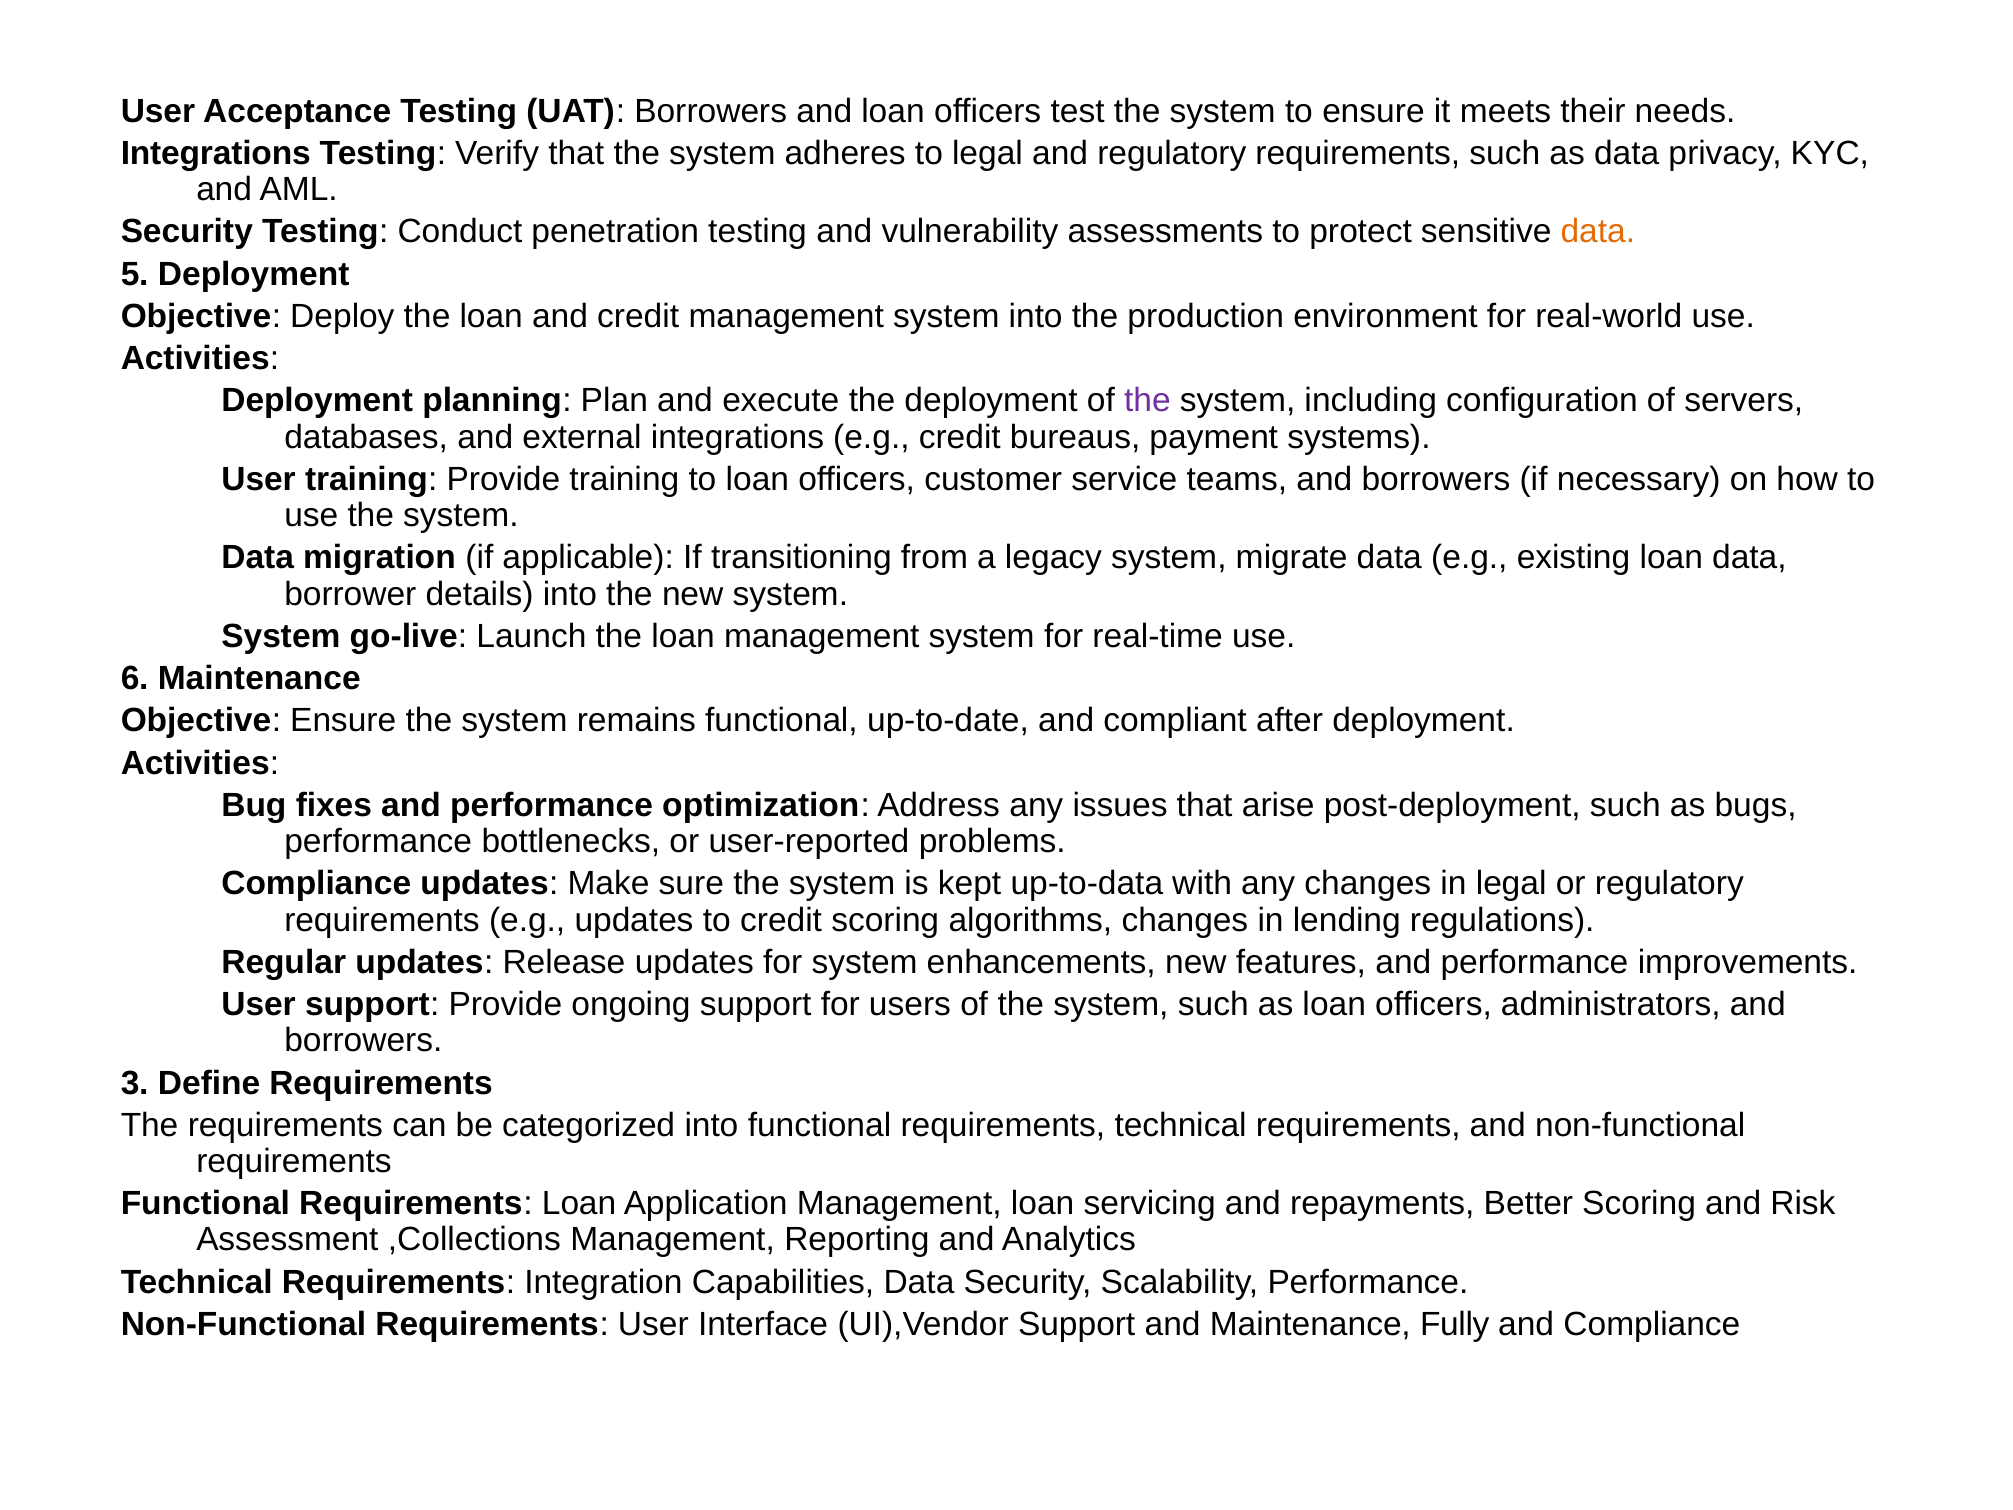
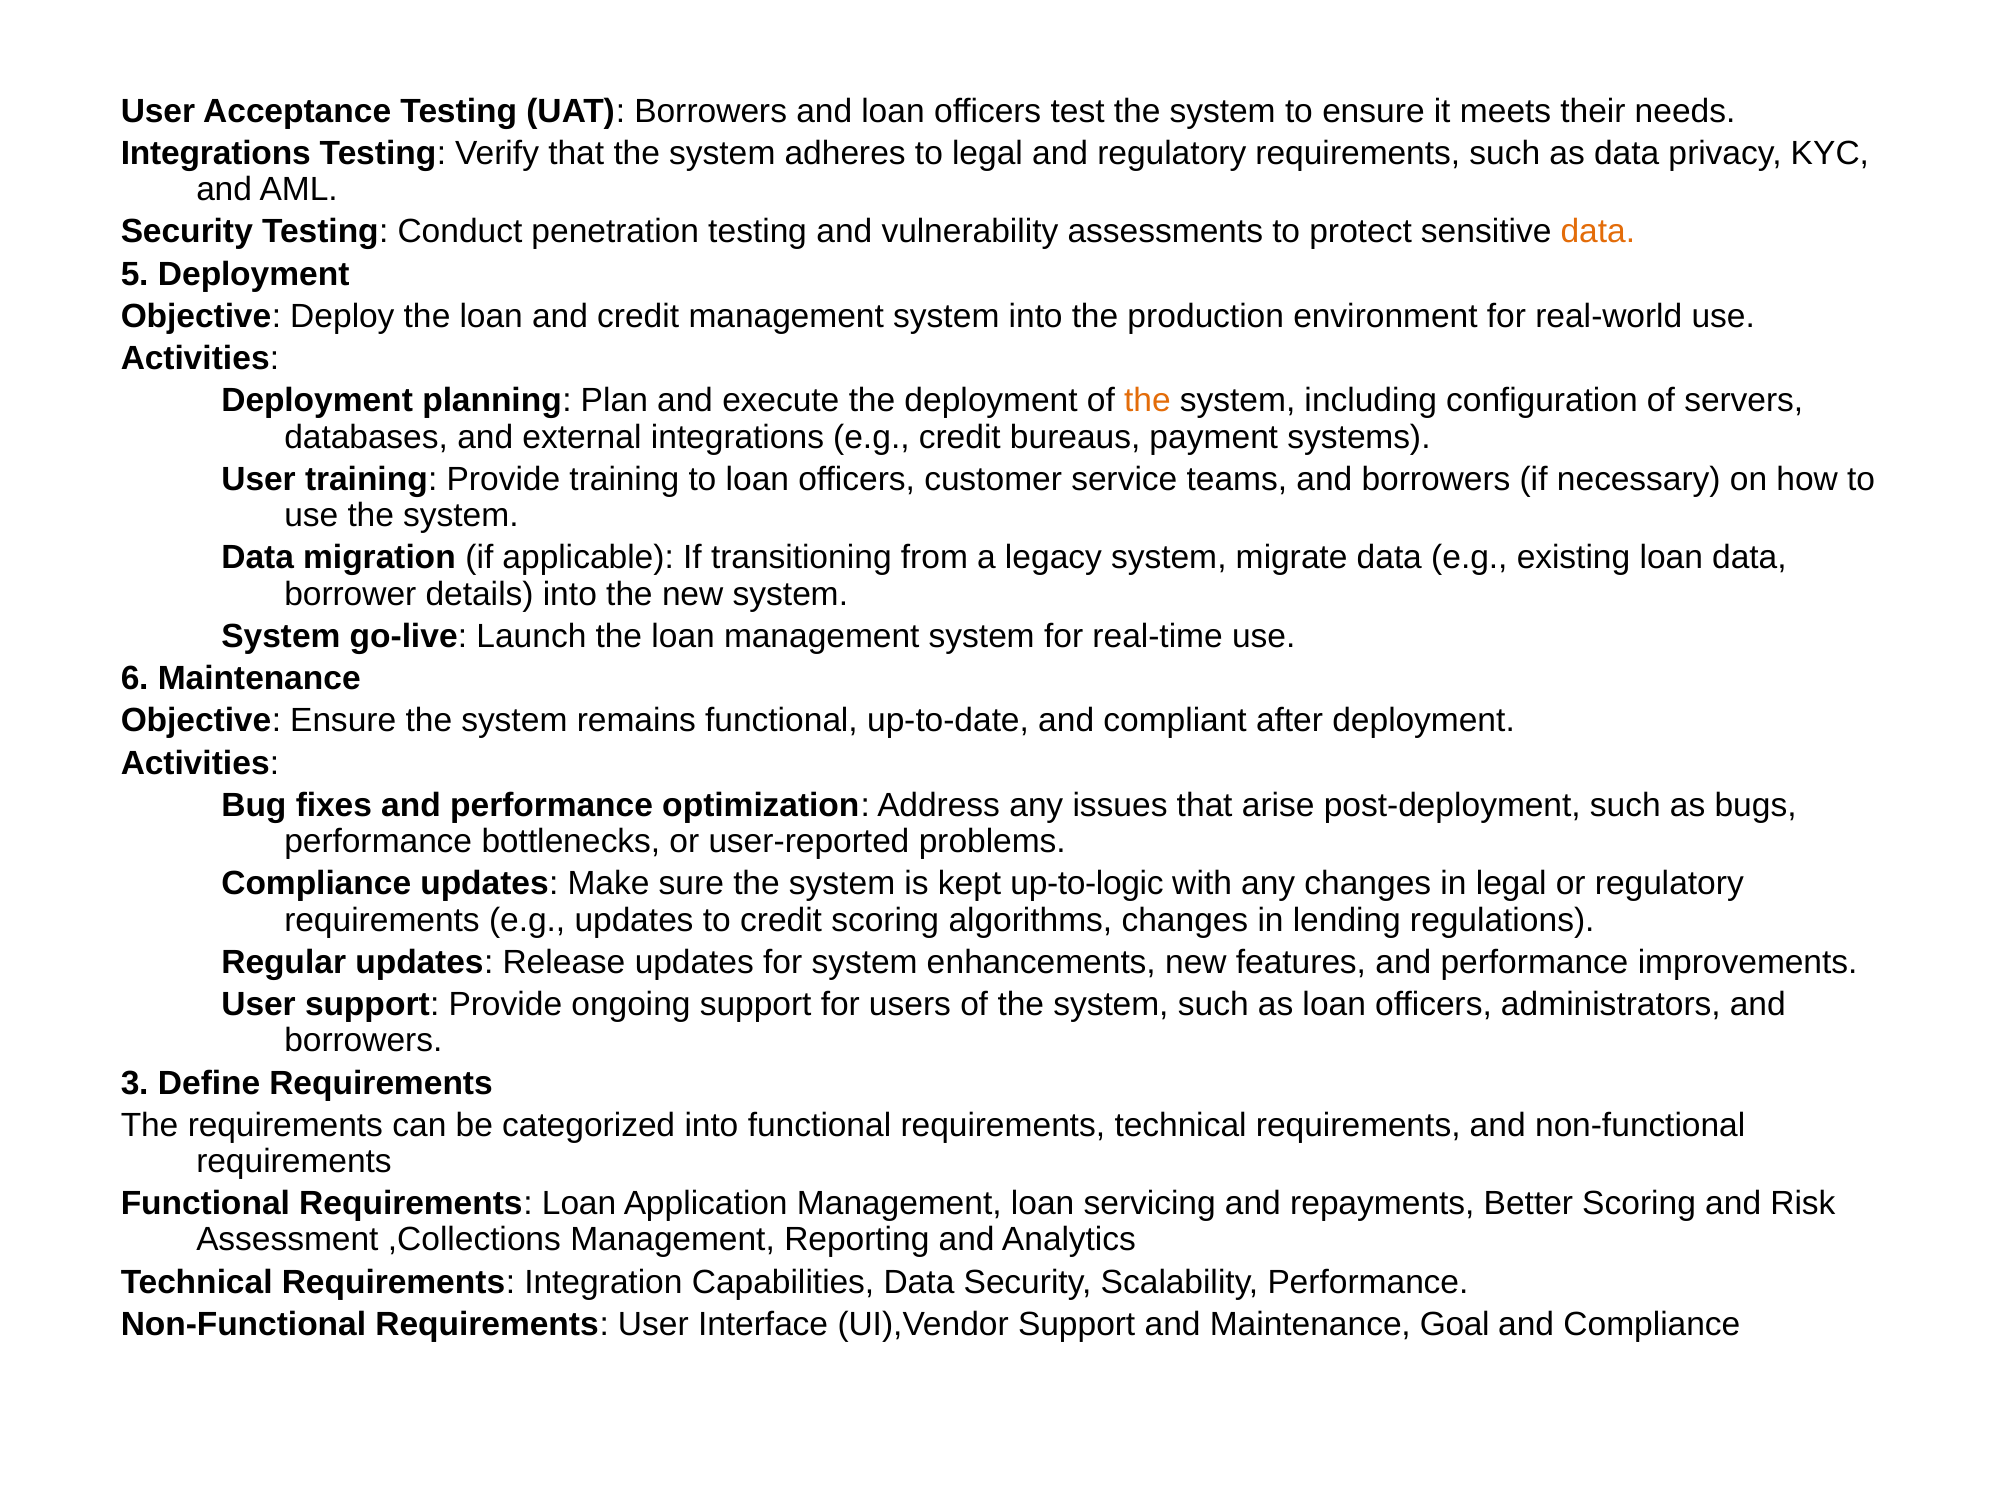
the colour: purple -> orange (1147, 401)
up-to-data: up-to-data -> up-to-logic (1087, 884)
Fully: Fully -> Goal (1455, 1324)
